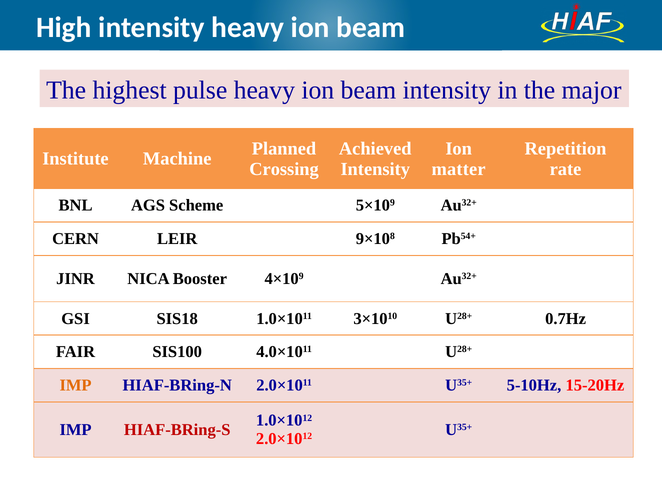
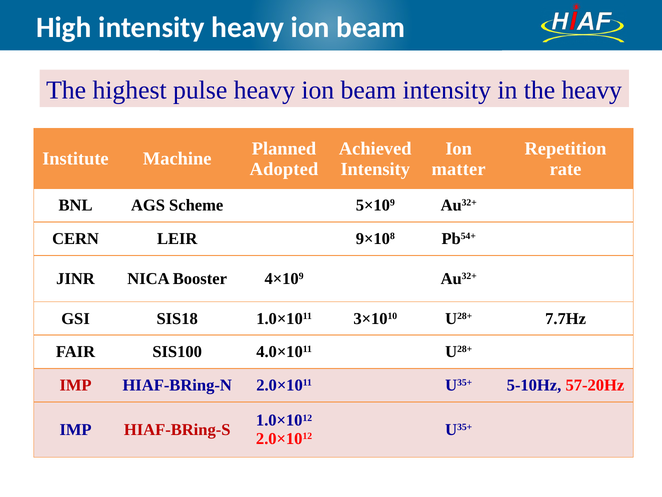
the major: major -> heavy (592, 90)
Crossing: Crossing -> Adopted (284, 169)
0.7Hz: 0.7Hz -> 7.7Hz (566, 318)
IMP colour: orange -> red (76, 385)
15-20Hz: 15-20Hz -> 57-20Hz (595, 385)
